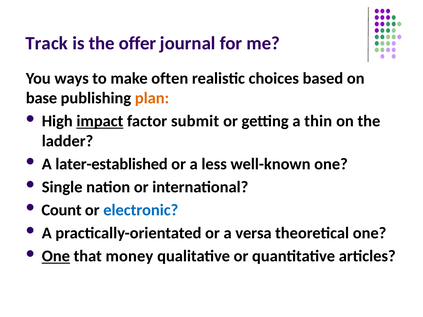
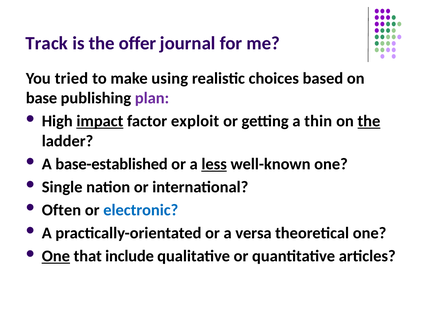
ways: ways -> tried (71, 79)
often: often -> using (170, 79)
plan colour: orange -> purple (152, 98)
submit: submit -> exploit (195, 121)
the underline: none -> present (369, 121)
later-established: later-established -> base-established (112, 164)
less underline: none -> present (214, 164)
Count: Count -> Often (61, 210)
money: money -> include (130, 256)
